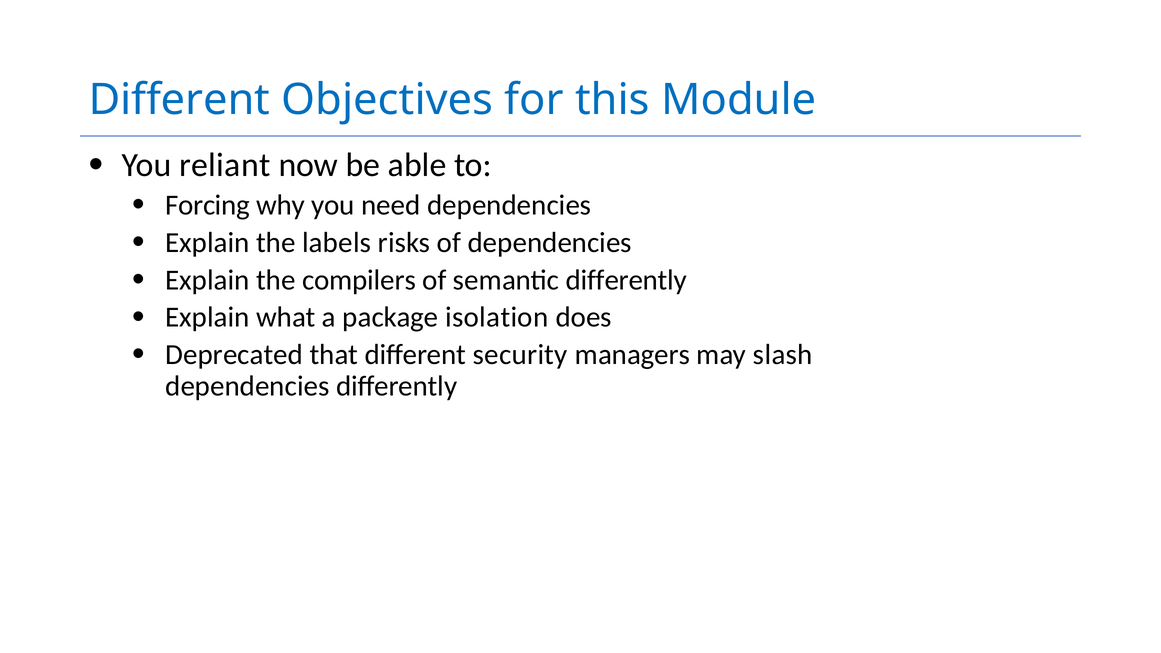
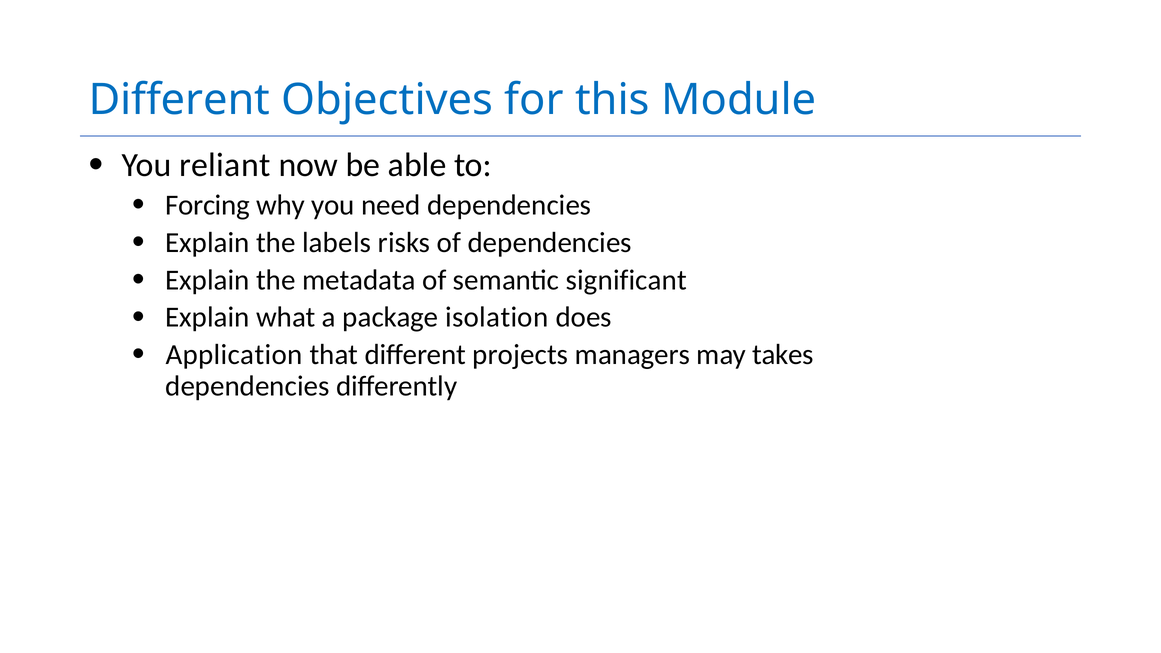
compilers: compilers -> metadata (359, 280)
semantic differently: differently -> significant (626, 280)
Deprecated: Deprecated -> Application (234, 355)
security: security -> projects (520, 355)
slash: slash -> takes (783, 355)
